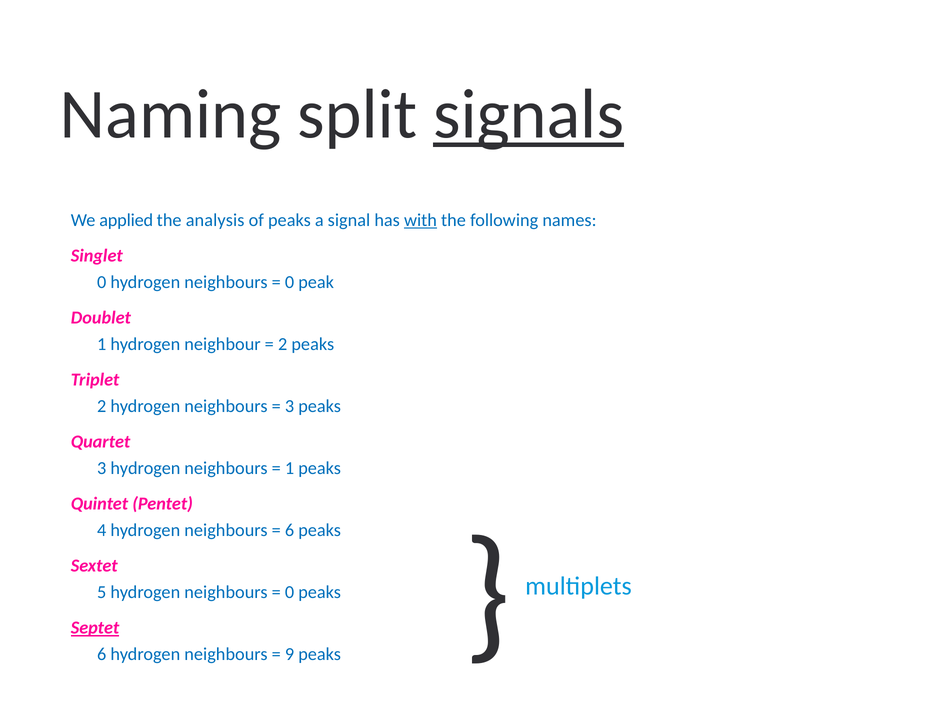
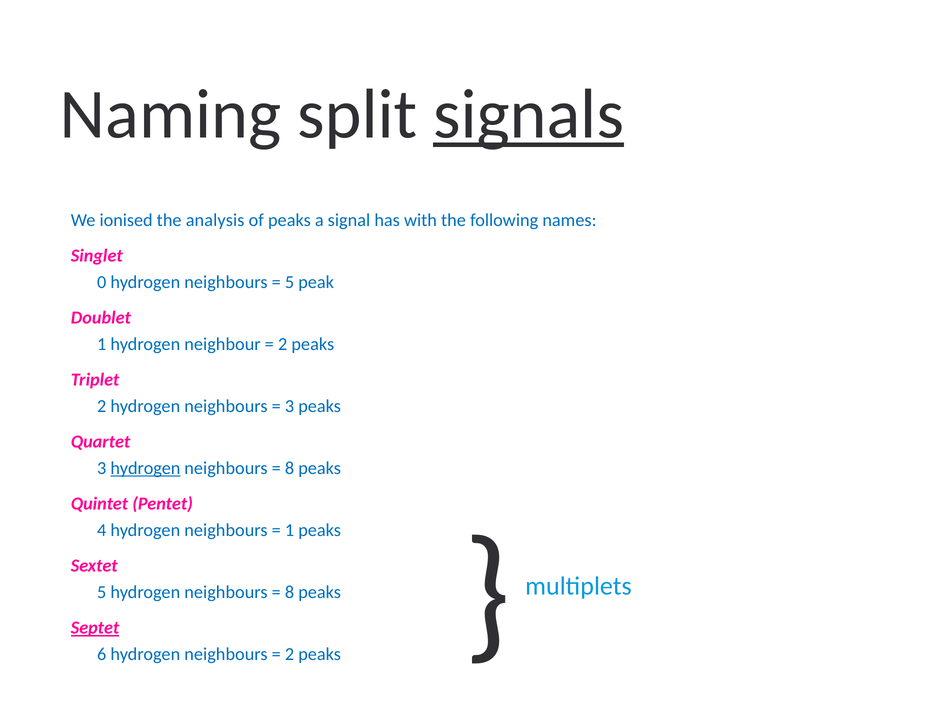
applied: applied -> ionised (126, 220)
with underline: present -> none (420, 220)
0: 0 -> 5 (289, 282)
hydrogen underline: none -> present (145, 468)
1: 1 -> 8 (289, 468)
6: 6 -> 1 (289, 530)
0: 0 -> 8 (289, 592)
9: 9 -> 2 (289, 654)
